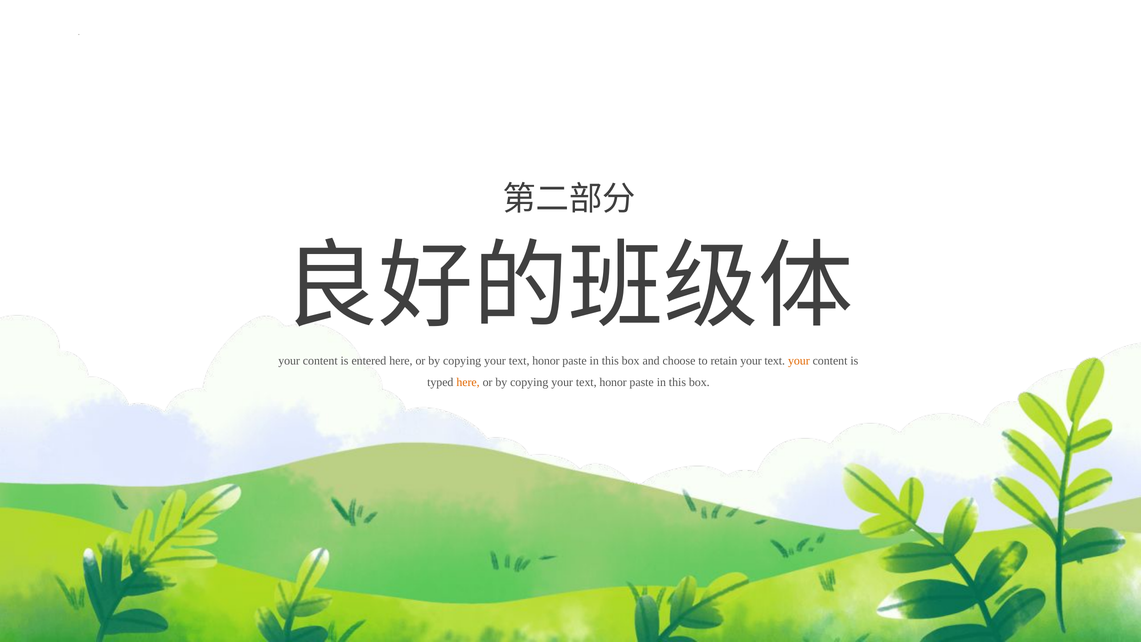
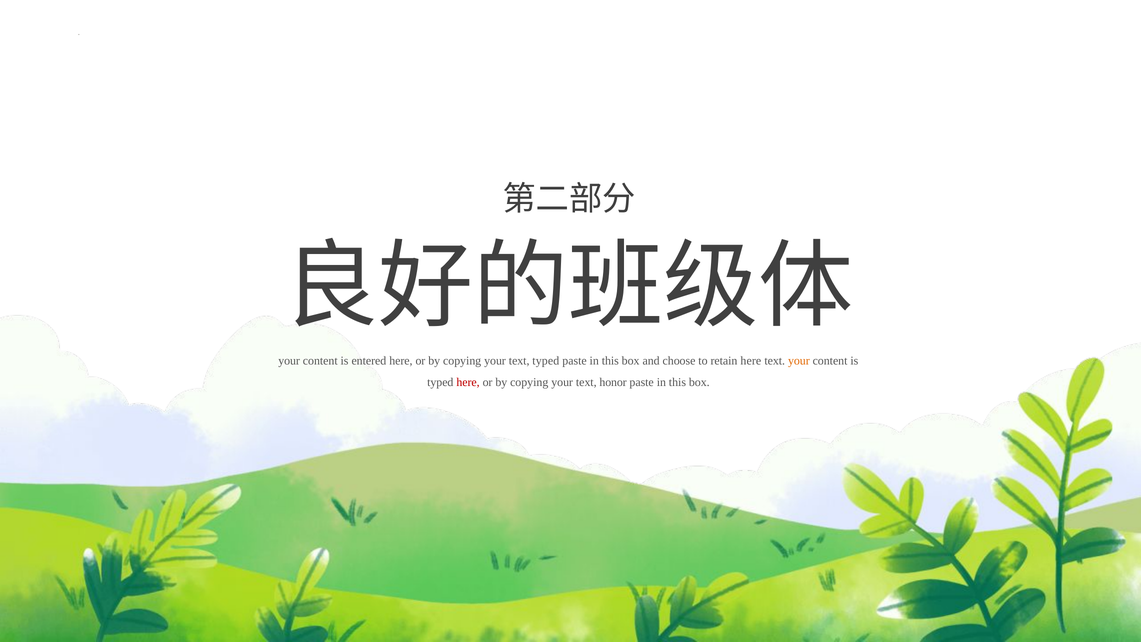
honor: honor -> typed (546, 361)
retain your: your -> here (751, 361)
here colour: orange -> red (468, 382)
